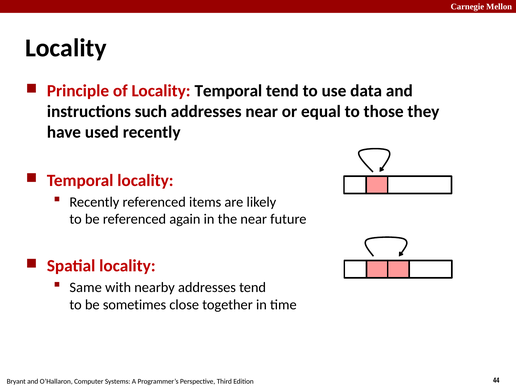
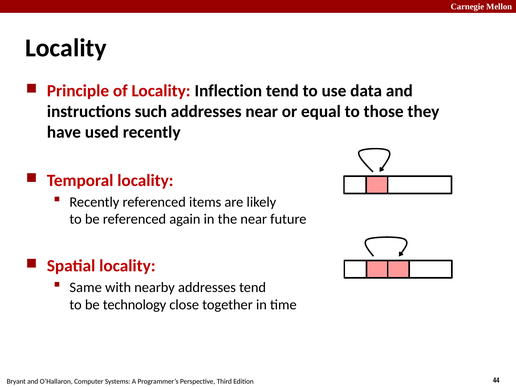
Locality Temporal: Temporal -> Inflection (228, 91)
sometimes: sometimes -> technology (135, 305)
